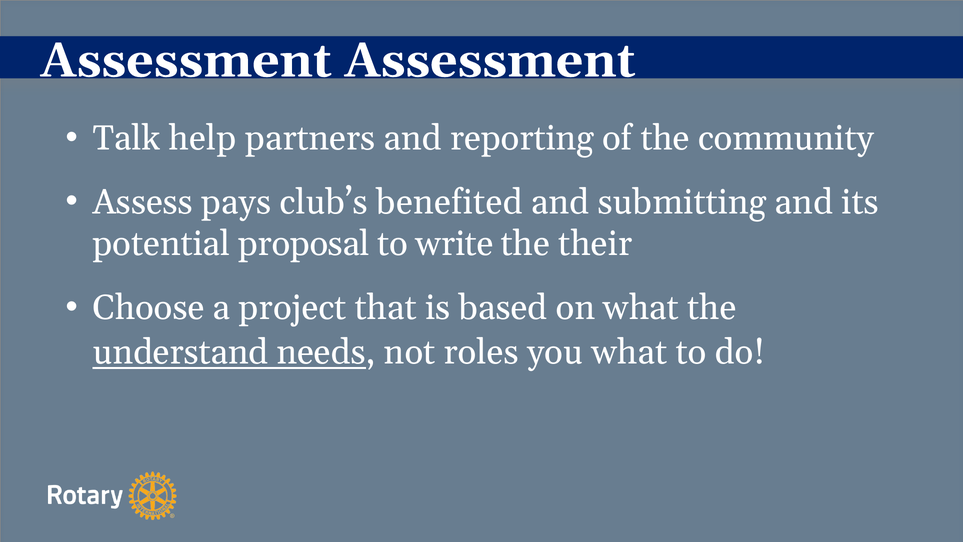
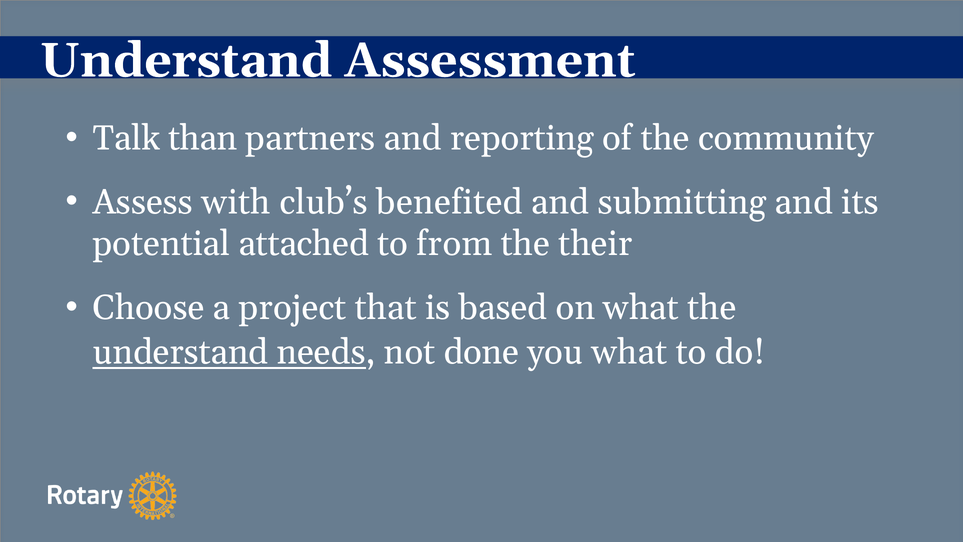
Assessment: Assessment -> Understand (186, 61)
help: help -> than (203, 138)
pays: pays -> with (236, 202)
proposal: proposal -> attached (304, 244)
write: write -> from (454, 244)
roles: roles -> done (481, 352)
